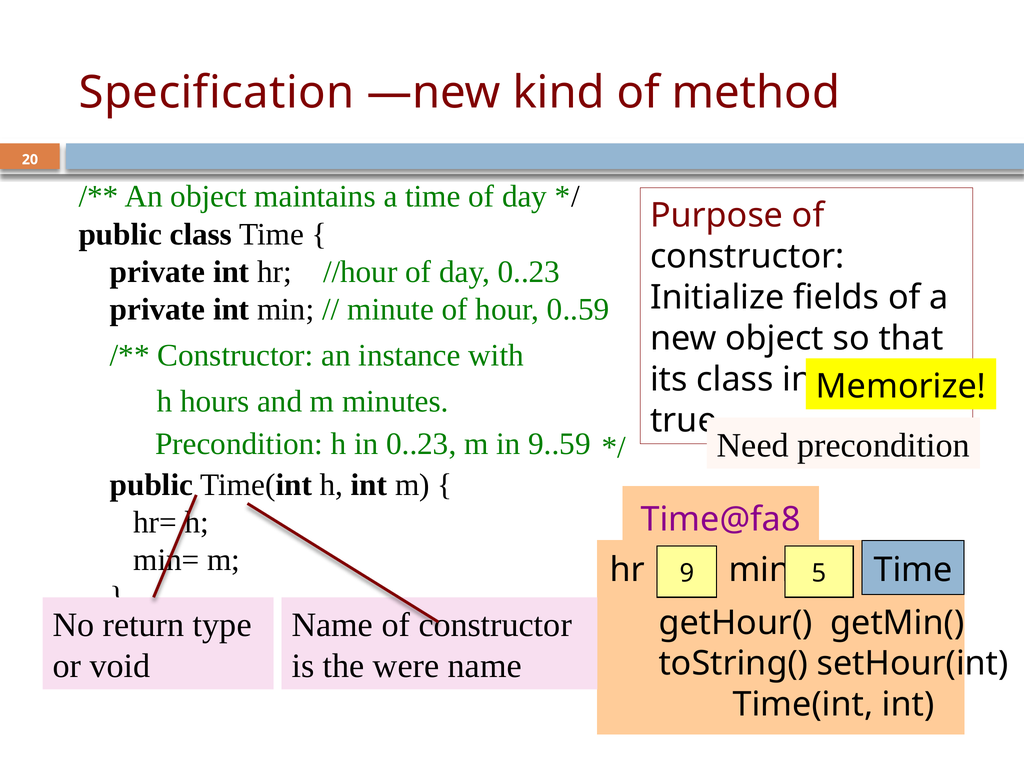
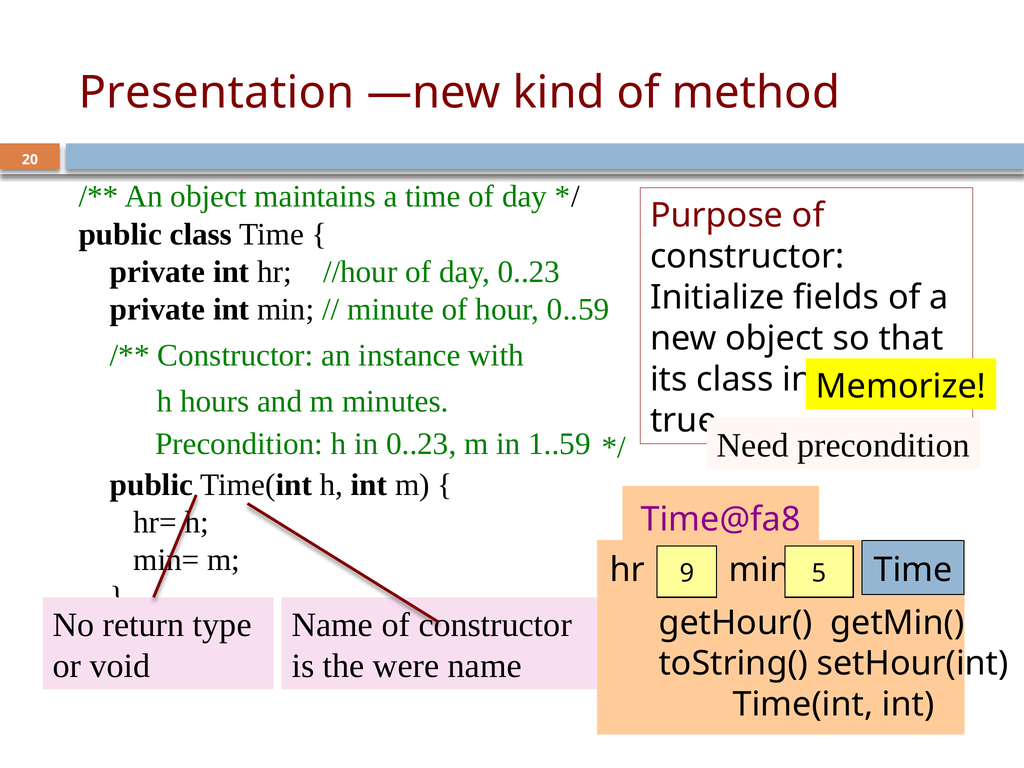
Specification: Specification -> Presentation (217, 93)
9..59: 9..59 -> 1..59 (559, 444)
